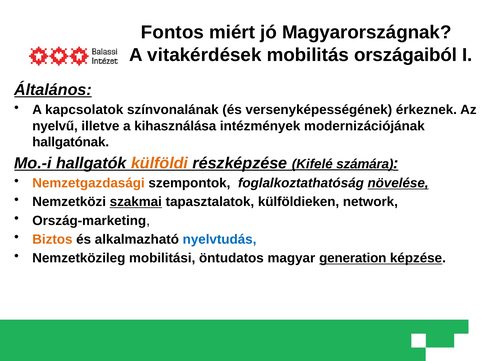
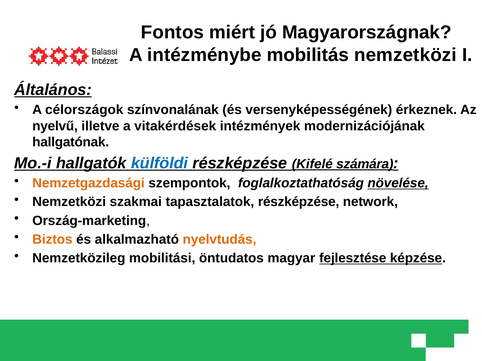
vitakérdések: vitakérdések -> intézménybe (204, 55)
mobilitás országaiból: országaiból -> nemzetközi (405, 55)
kapcsolatok: kapcsolatok -> célországok (84, 110)
kihasználása: kihasználása -> vitakérdések (175, 126)
külföldi colour: orange -> blue (160, 163)
szakmai underline: present -> none (136, 202)
tapasztalatok külföldieken: külföldieken -> részképzése (299, 202)
nyelvtudás colour: blue -> orange (220, 240)
generation: generation -> fejlesztése (353, 258)
